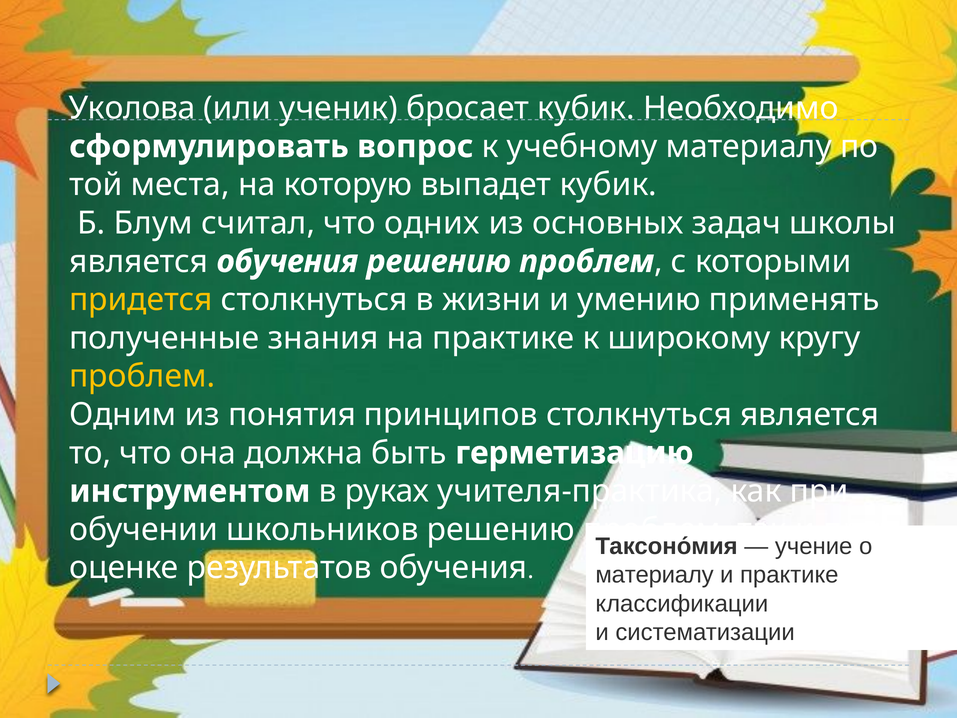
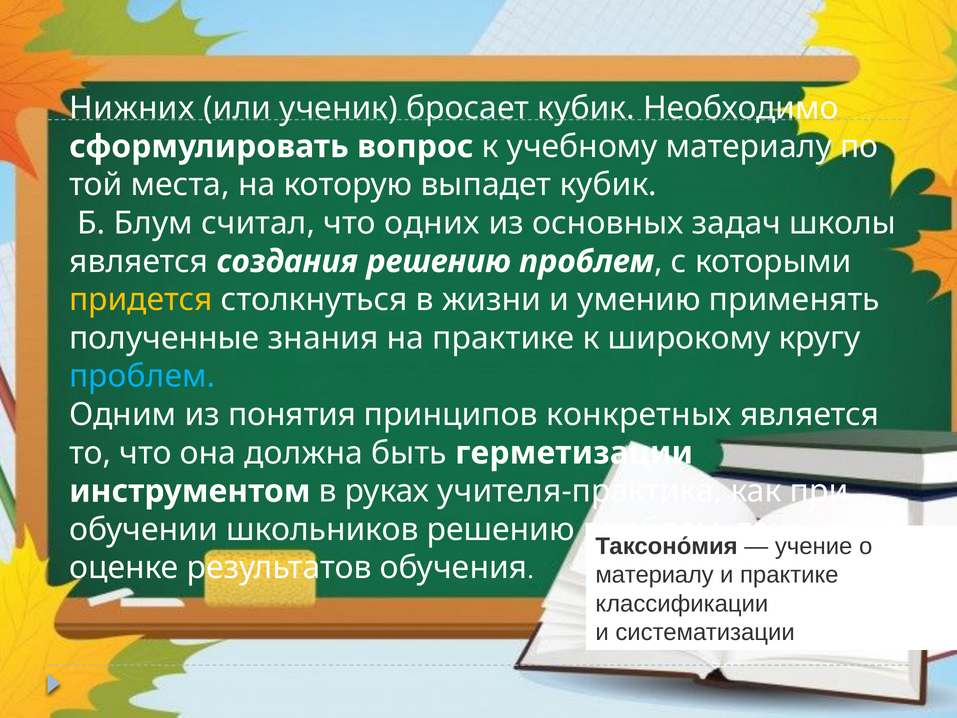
Уколова: Уколова -> Нижних (132, 108)
является обучения: обучения -> создания (287, 261)
проблем colour: yellow -> light blue (142, 376)
принципов столкнуться: столкнуться -> конкретных (639, 415)
герметизацию: герметизацию -> герметизации (574, 453)
